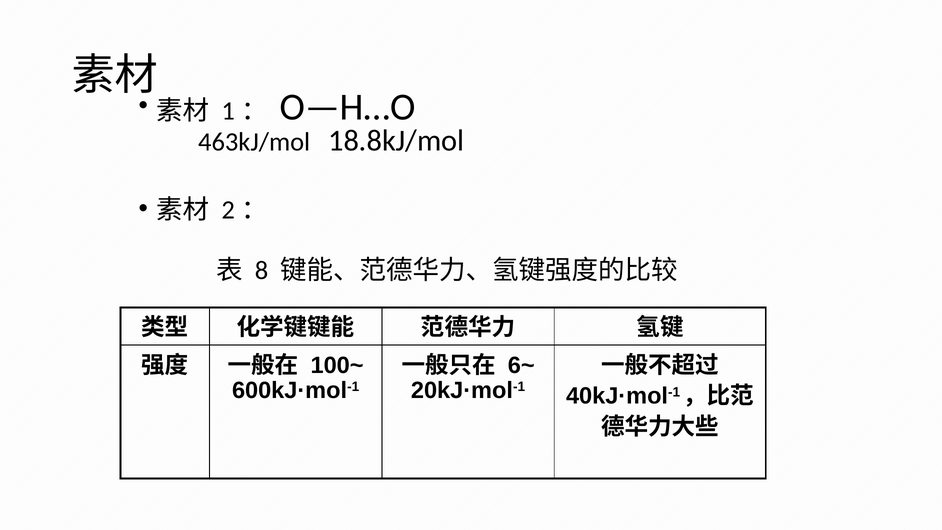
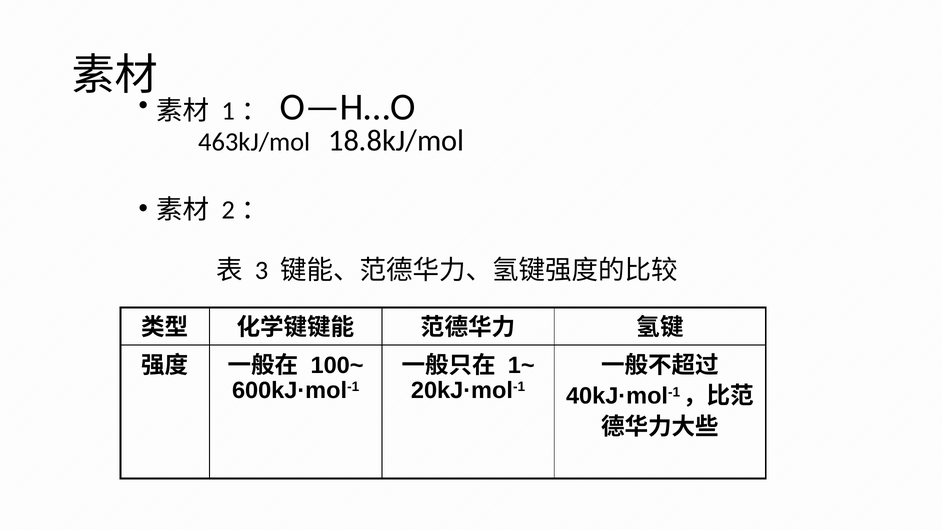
8: 8 -> 3 (261, 270)
6~: 6~ -> 1~ (521, 365)
